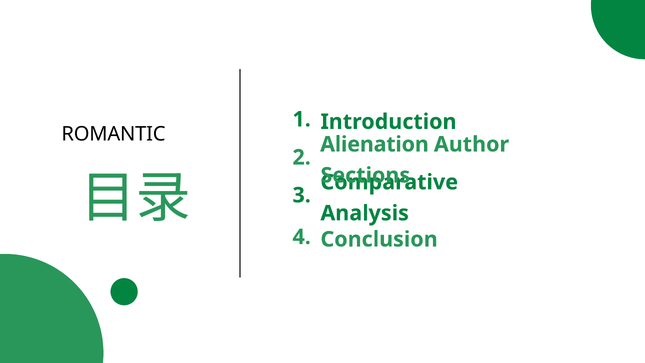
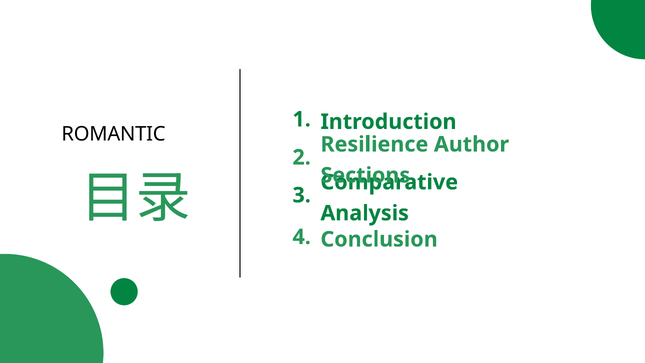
Alienation: Alienation -> Resilience (374, 144)
